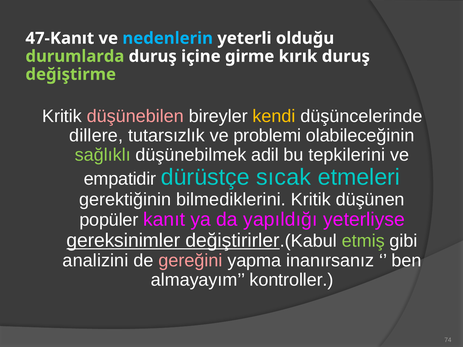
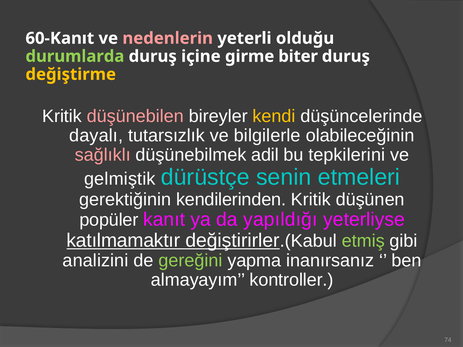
47-Kanıt: 47-Kanıt -> 60-Kanıt (60, 38)
nedenlerin colour: light blue -> pink (168, 38)
kırık: kırık -> biter (298, 56)
değiştirme colour: light green -> yellow (71, 74)
dillere: dillere -> dayalı (96, 136)
problemi: problemi -> bilgilerle (267, 136)
sağlıklı colour: light green -> pink (103, 155)
empatidir: empatidir -> gelmiştik (120, 179)
sıcak: sıcak -> senin (284, 177)
bilmediklerini: bilmediklerini -> kendilerinden (231, 200)
gereksinimler: gereksinimler -> katılmamaktır (123, 241)
gereğini colour: pink -> light green (190, 261)
